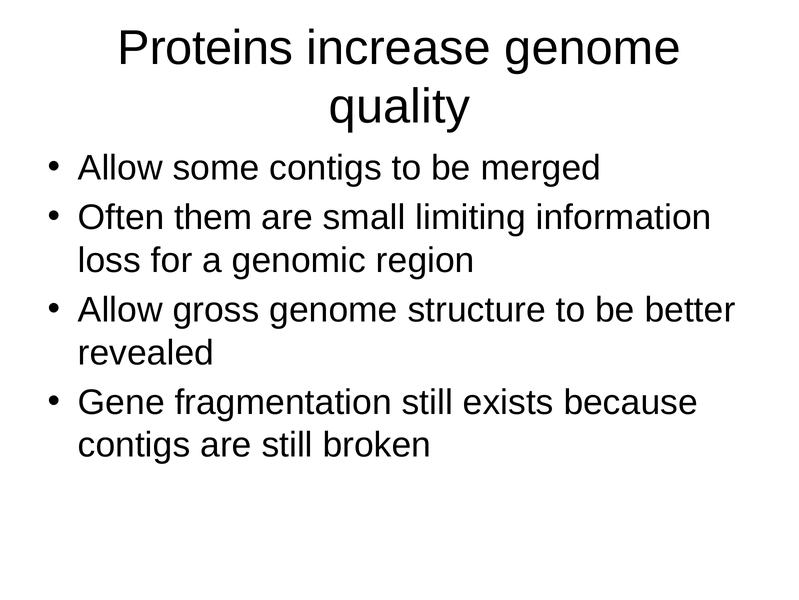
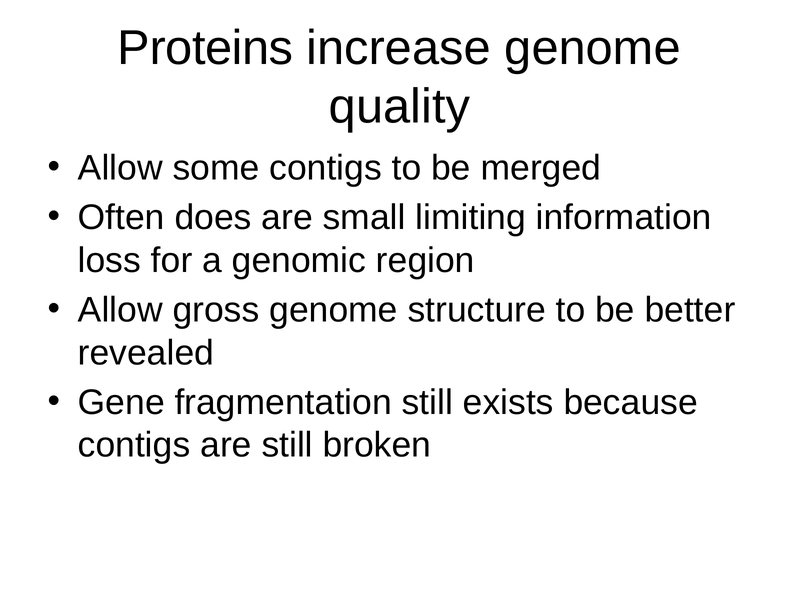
them: them -> does (213, 217)
